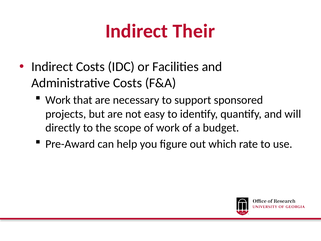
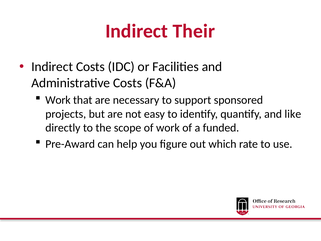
will: will -> like (293, 114)
budget: budget -> funded (221, 128)
